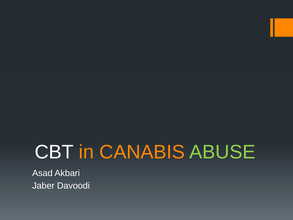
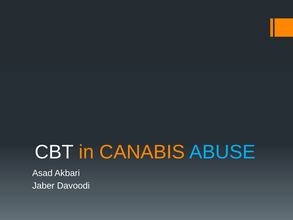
ABUSE colour: light green -> light blue (222, 152)
